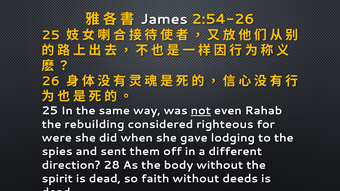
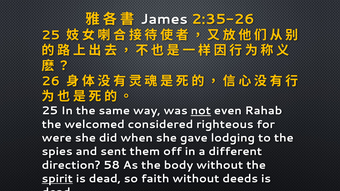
2:54-26: 2:54-26 -> 2:35-26 (223, 19)
rebuilding: rebuilding -> welcomed (95, 124)
28: 28 -> 58 (112, 165)
spirit underline: none -> present (57, 179)
